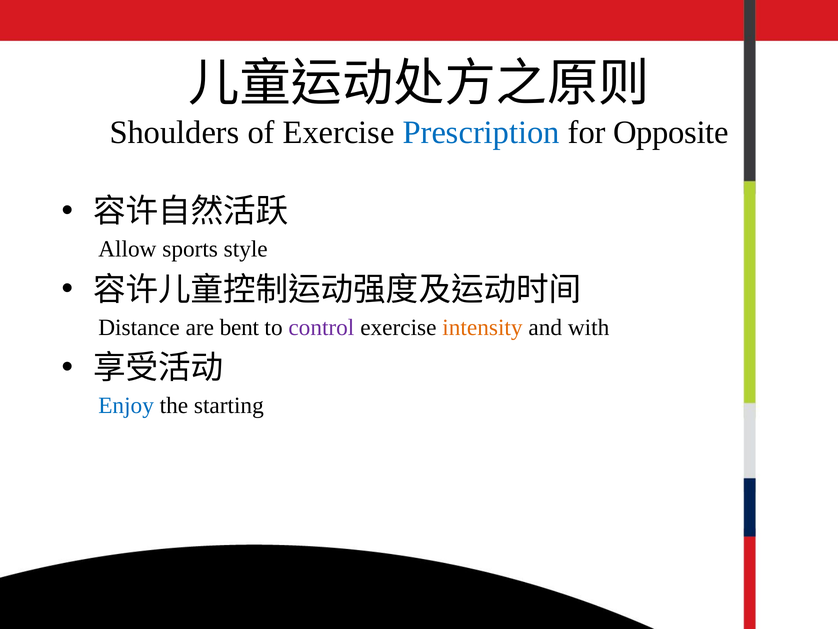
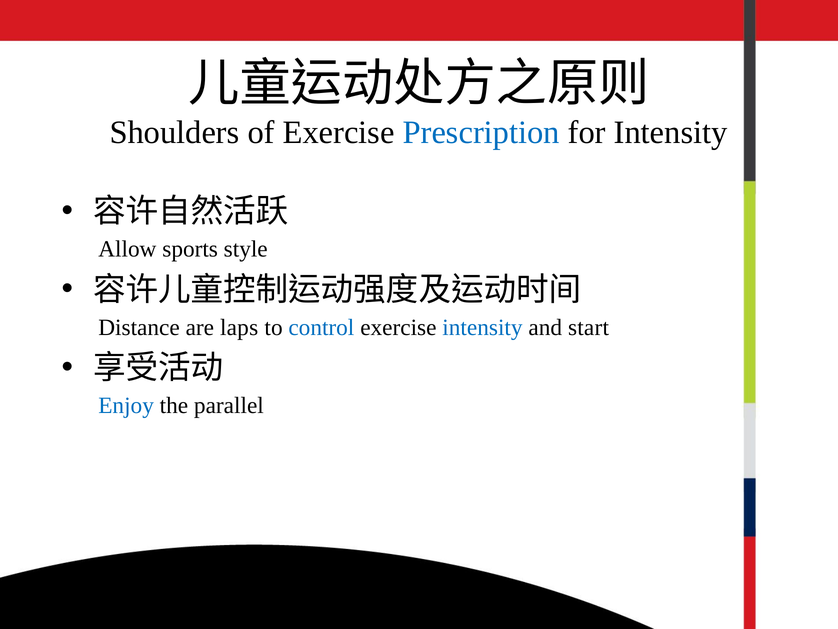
for Opposite: Opposite -> Intensity (671, 133)
bent: bent -> laps (239, 327)
control colour: purple -> blue (321, 327)
intensity colour: orange -> blue (482, 327)
with: with -> start (588, 327)
starting: starting -> parallel (229, 405)
